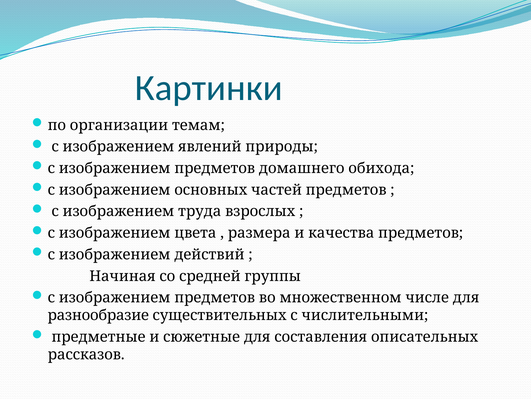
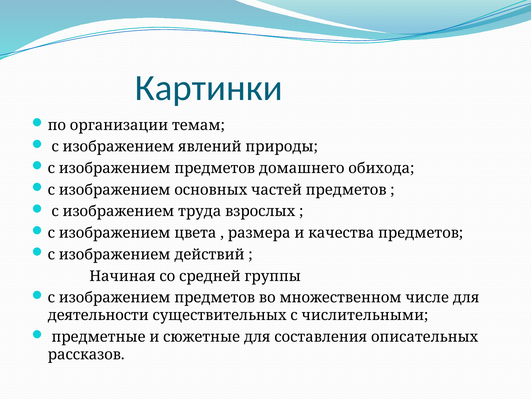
разнообразие: разнообразие -> деятельности (98, 315)
